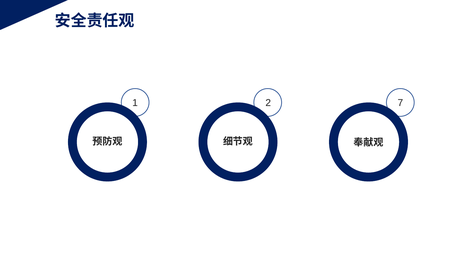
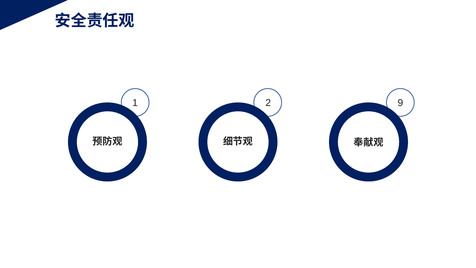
7: 7 -> 9 (400, 103)
